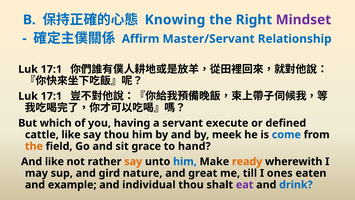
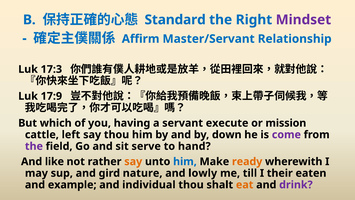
Knowing: Knowing -> Standard (175, 20)
17:1: 17:1 -> 17:3 (51, 69)
17:1: 17:1 -> 17:9 (51, 96)
defined: defined -> mission (286, 123)
cattle like: like -> left (71, 134)
meek: meek -> down (227, 134)
come colour: blue -> purple (286, 134)
the colour: orange -> purple (34, 146)
grace: grace -> serve (146, 146)
great: great -> lowly (203, 173)
ones: ones -> their (280, 173)
eat colour: purple -> orange (245, 185)
drink colour: blue -> purple (296, 185)
